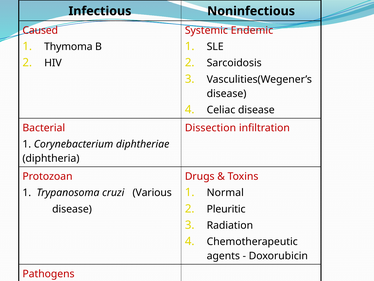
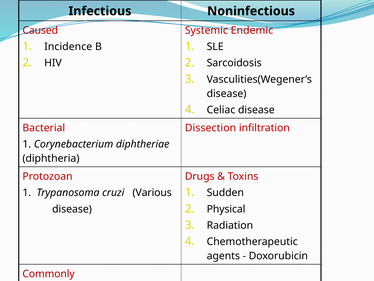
Thymoma: Thymoma -> Incidence (68, 47)
Normal: Normal -> Sudden (225, 192)
Pleuritic: Pleuritic -> Physical (226, 209)
Pathogens: Pathogens -> Commonly (49, 273)
